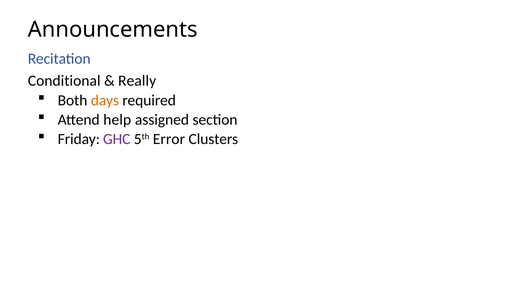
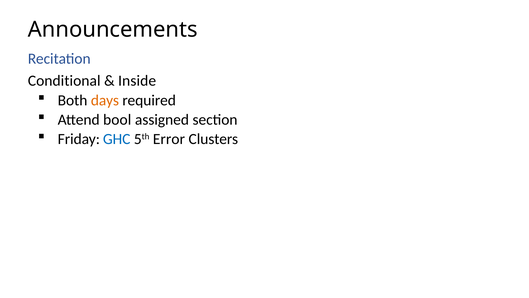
Really: Really -> Inside (137, 81)
help: help -> bool (117, 120)
GHC colour: purple -> blue (117, 139)
